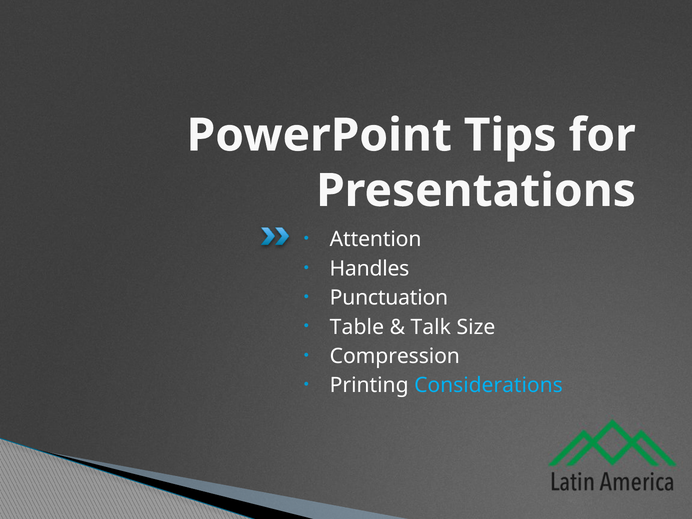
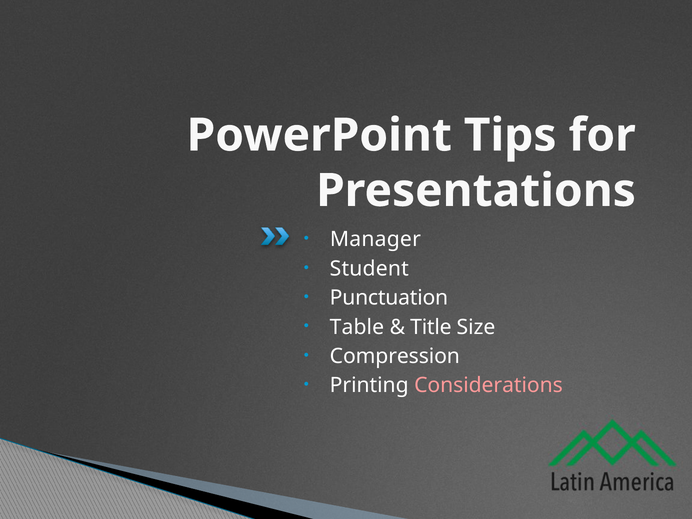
Attention: Attention -> Manager (375, 239)
Handles: Handles -> Student (369, 269)
Talk: Talk -> Title (431, 327)
Considerations colour: light blue -> pink (488, 385)
